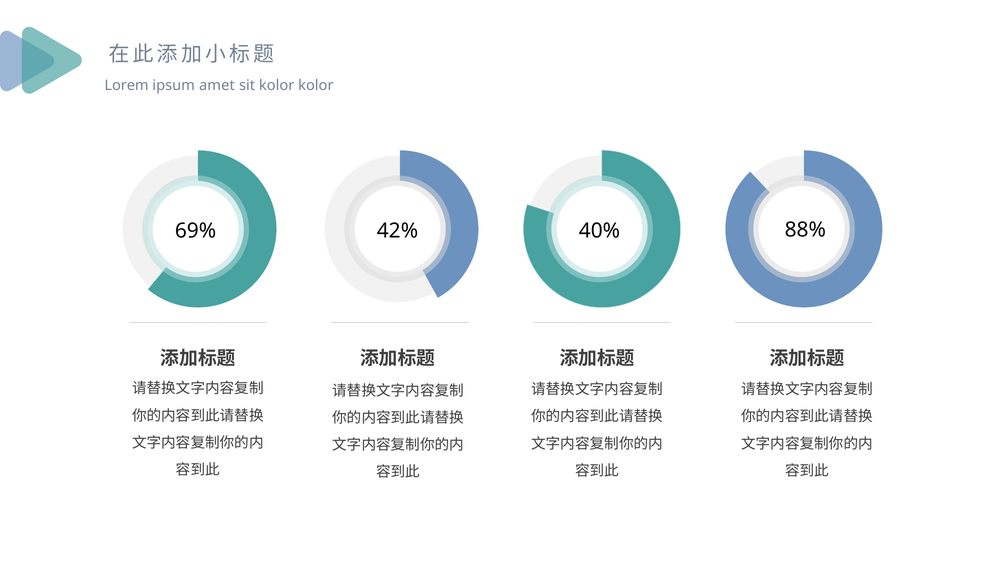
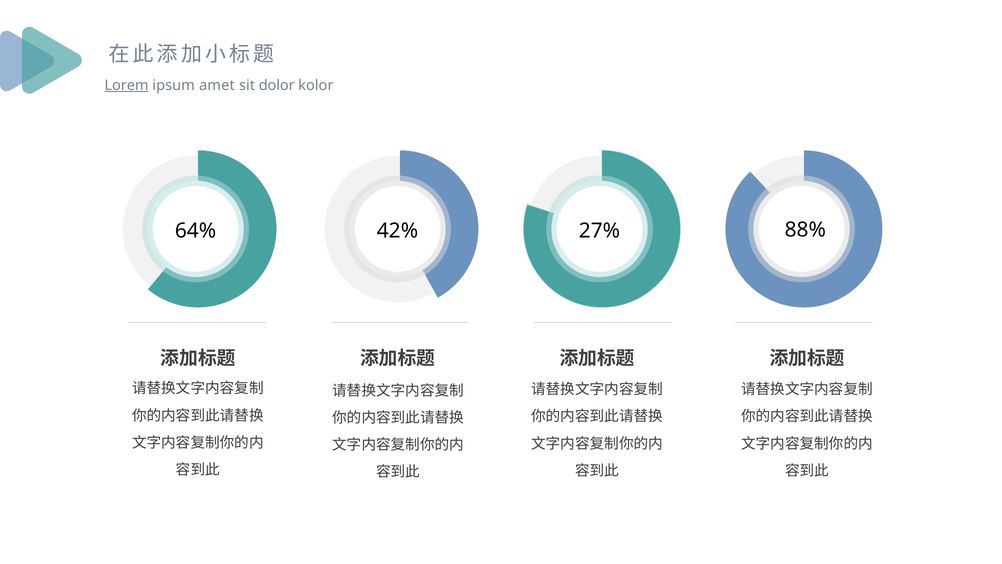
Lorem underline: none -> present (127, 85)
sit kolor: kolor -> dolor (277, 85)
69%: 69% -> 64% (196, 231)
40%: 40% -> 27% (599, 231)
